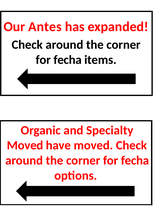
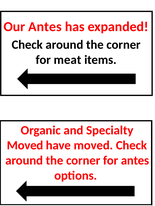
fecha: fecha -> meat (67, 60)
fecha: fecha -> antes (135, 161)
